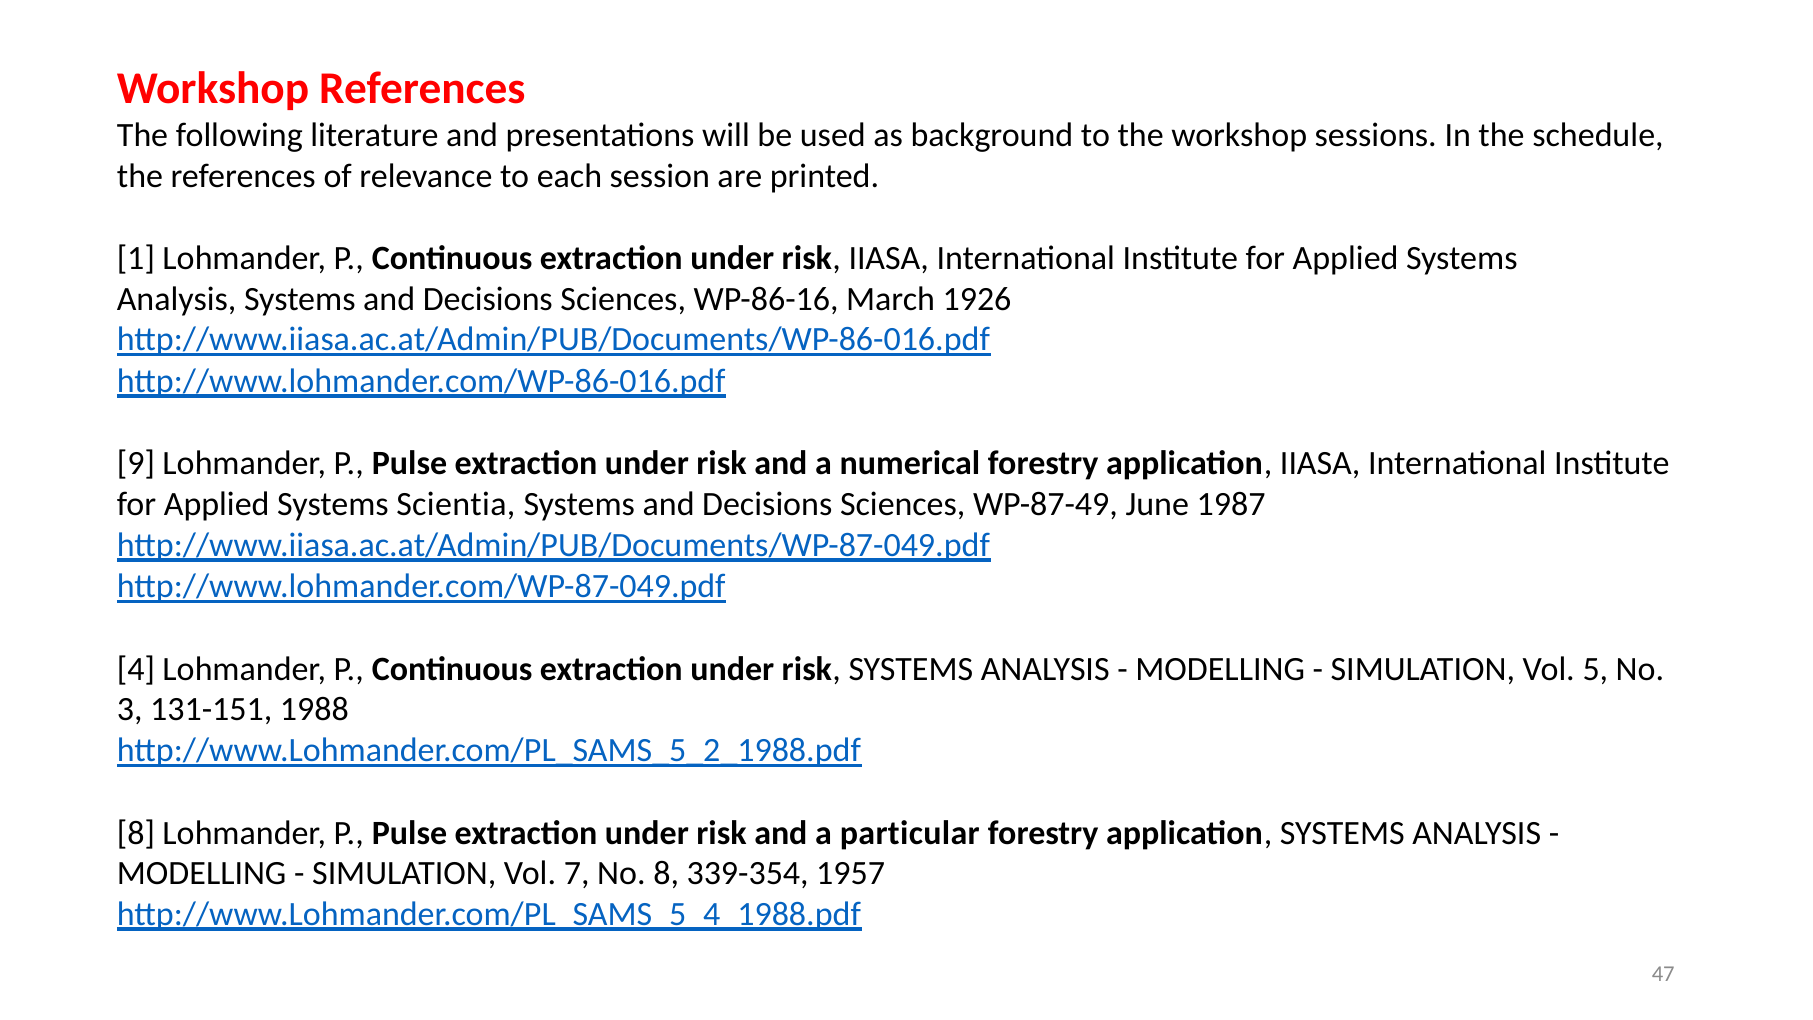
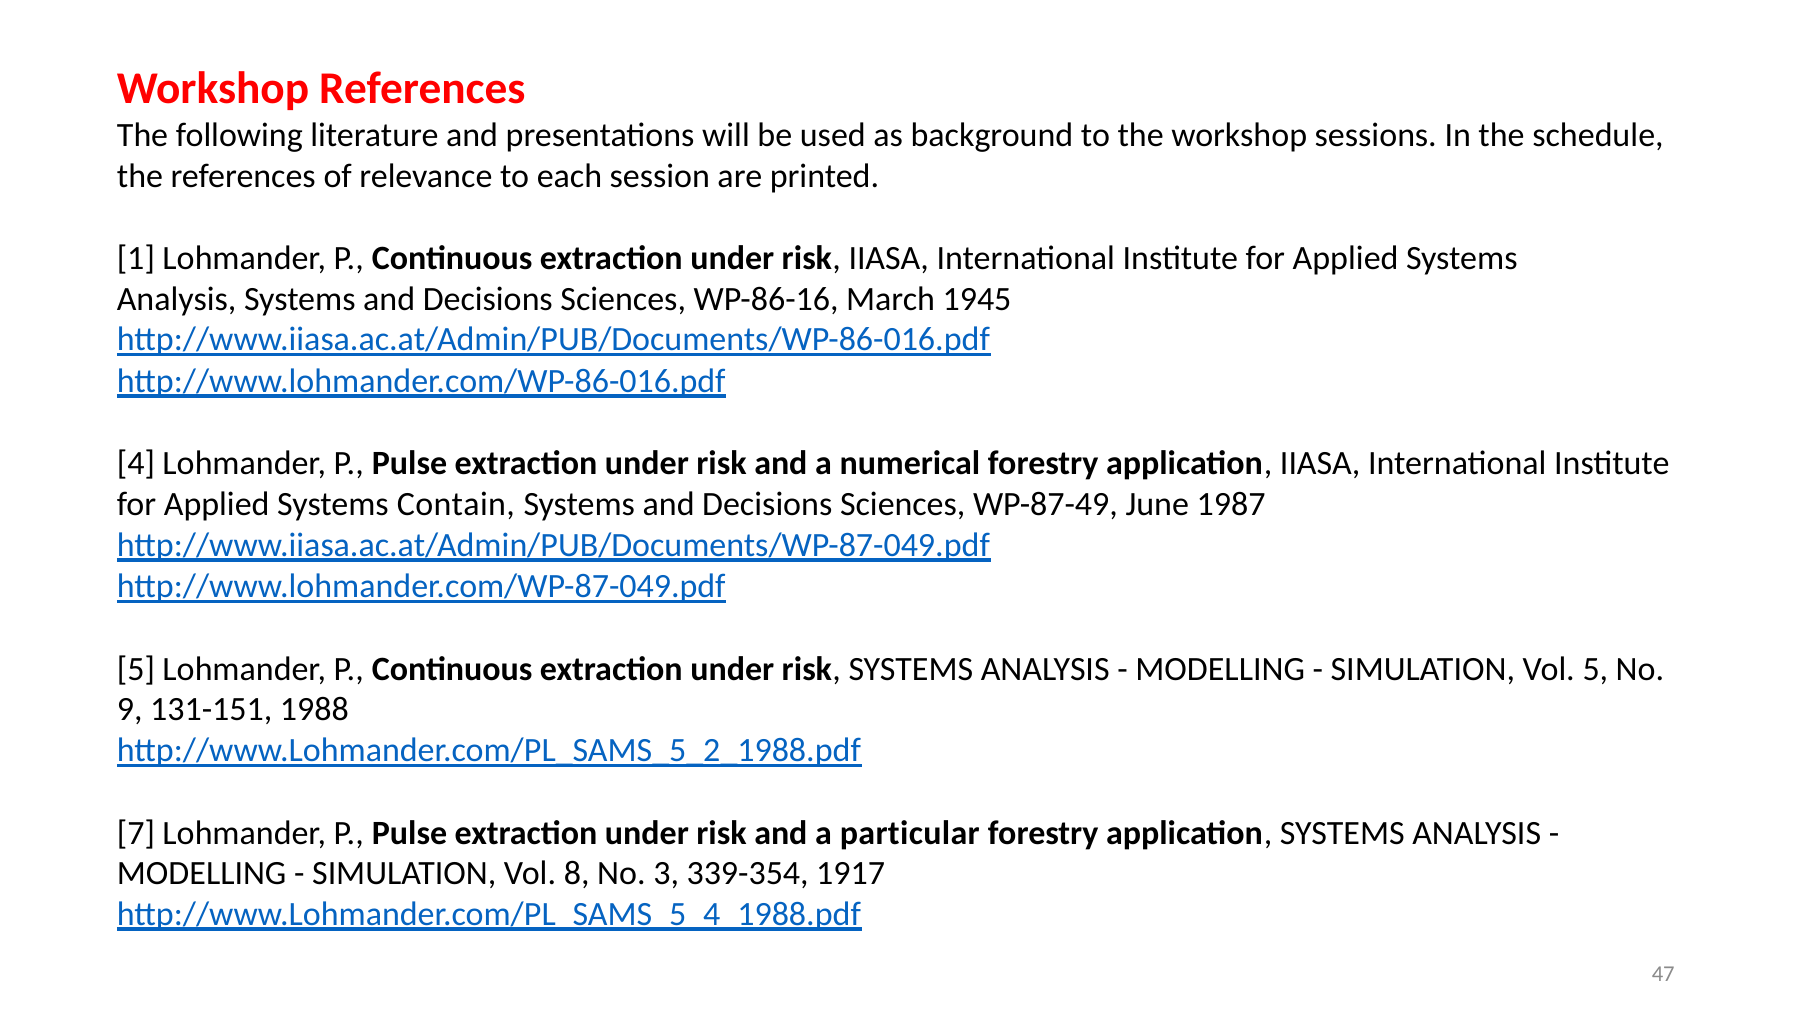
1926: 1926 -> 1945 (977, 299)
9: 9 -> 4 (136, 463)
Scientia: Scientia -> Contain (456, 504)
4: 4 -> 5 (136, 669)
3: 3 -> 9 (130, 710)
8: 8 -> 7 (136, 833)
7: 7 -> 8 (577, 873)
No 8: 8 -> 3 (666, 873)
1957: 1957 -> 1917 (851, 873)
